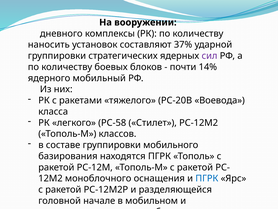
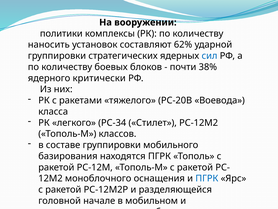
дневного: дневного -> политики (61, 33)
37%: 37% -> 62% (183, 45)
сил colour: purple -> blue (209, 56)
14%: 14% -> 38% (208, 67)
мобильный: мобильный -> критически (99, 78)
РС-58: РС-58 -> РС-34 (112, 122)
